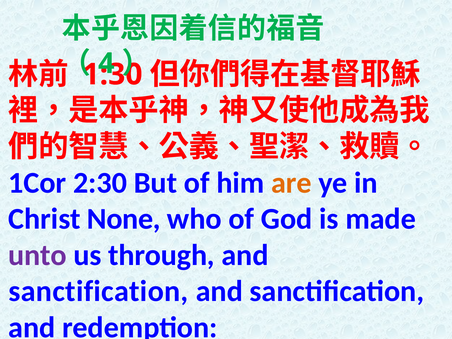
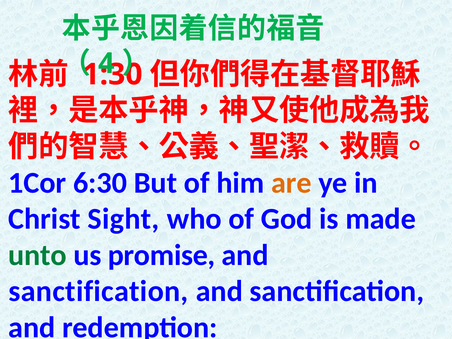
2:30: 2:30 -> 6:30 (100, 183)
None: None -> Sight (124, 219)
unto colour: purple -> green (37, 255)
through: through -> promise (162, 255)
